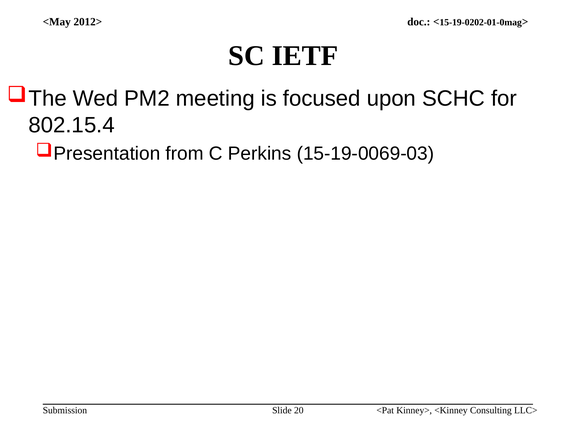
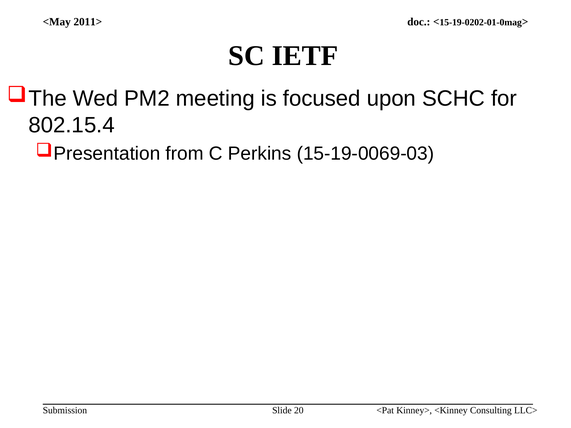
2012>: 2012> -> 2011> (88, 22)
